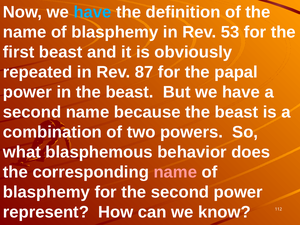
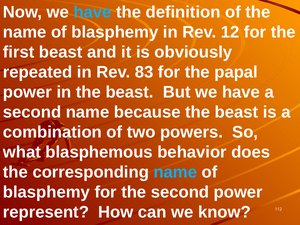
53: 53 -> 12 (230, 32)
87: 87 -> 83 (144, 72)
name colour: pink -> light blue (175, 172)
